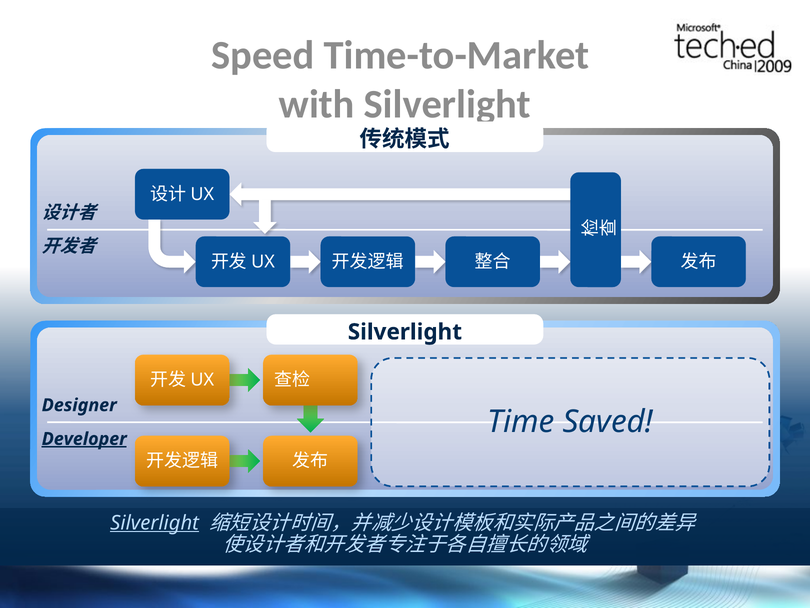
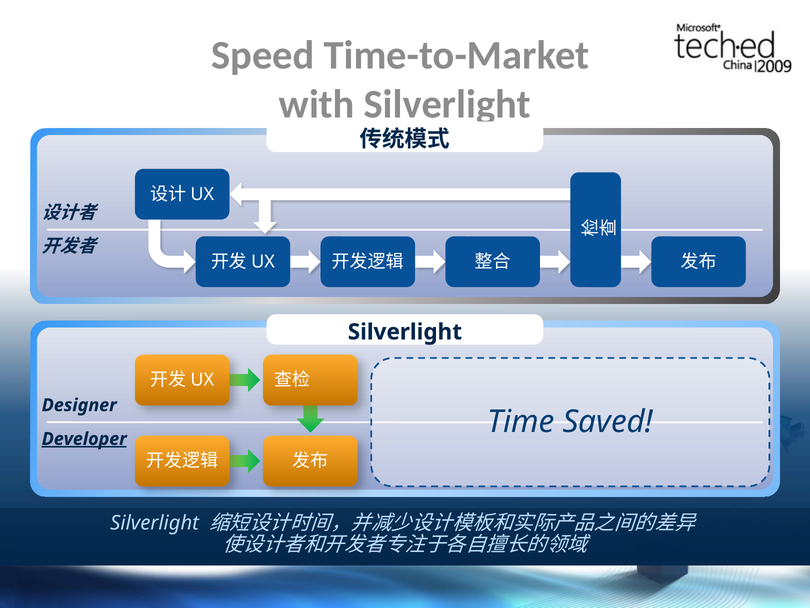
Silverlight underline: present -> none (155, 522)
